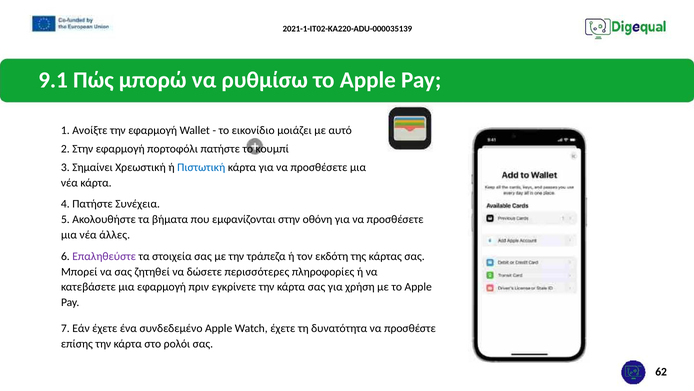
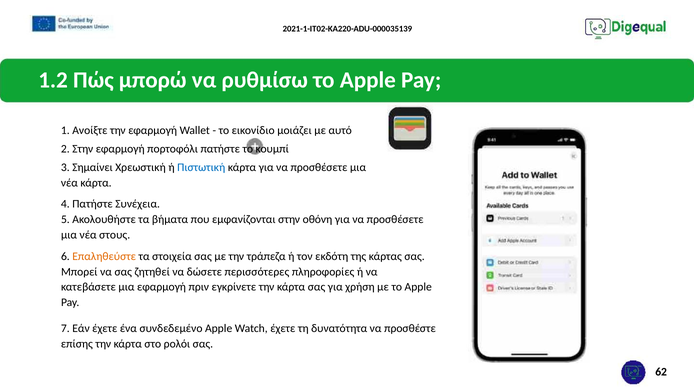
9.1: 9.1 -> 1.2 (53, 80)
άλλες: άλλες -> στους (115, 235)
Επαληθεύστε colour: purple -> orange (104, 256)
